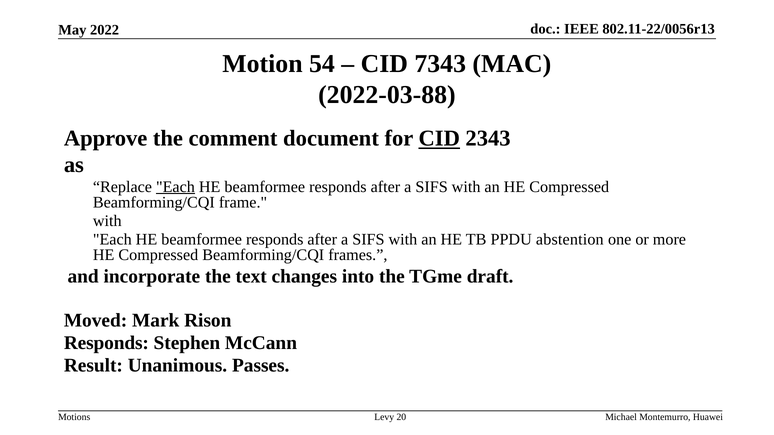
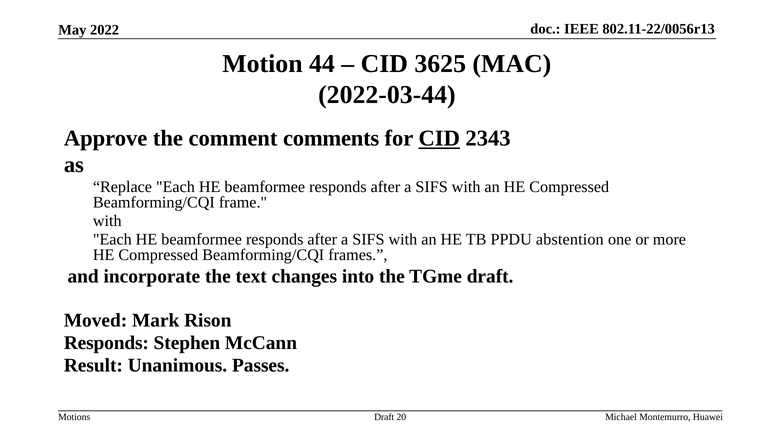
54: 54 -> 44 (322, 64)
7343: 7343 -> 3625 (440, 64)
2022-03-88: 2022-03-88 -> 2022-03-44 (387, 95)
document: document -> comments (331, 139)
Each underline: present -> none (175, 187)
Levy: Levy -> Draft (384, 418)
